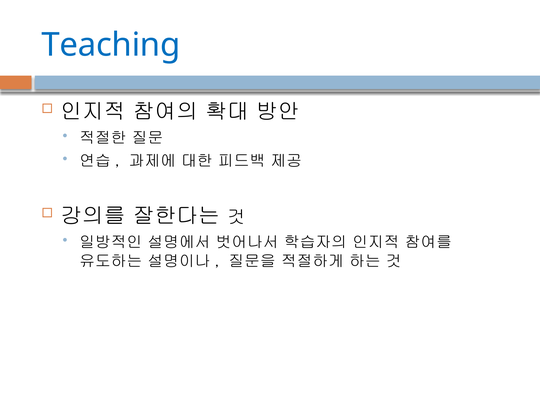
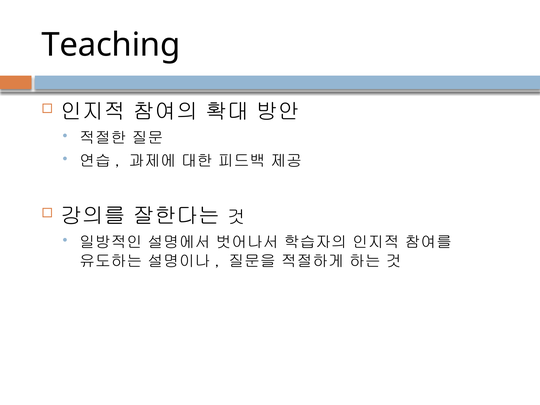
Teaching colour: blue -> black (111, 45)
